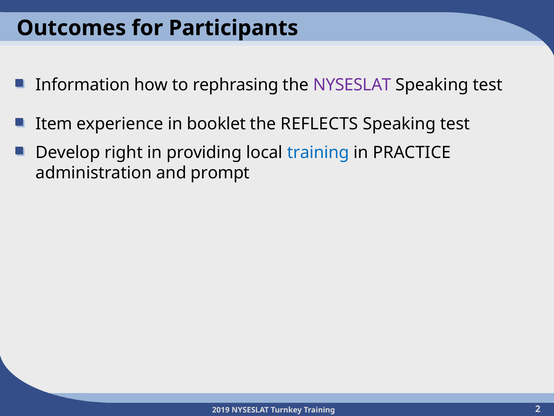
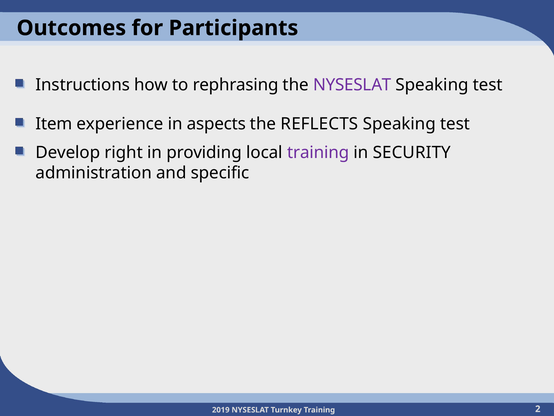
Information: Information -> Instructions (83, 85)
booklet: booklet -> aspects (216, 124)
training colour: blue -> purple (318, 153)
PRACTICE: PRACTICE -> SECURITY (412, 153)
prompt: prompt -> specific (220, 173)
